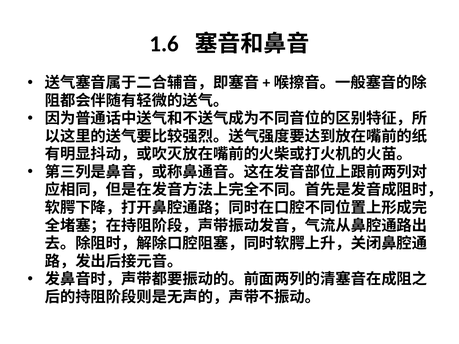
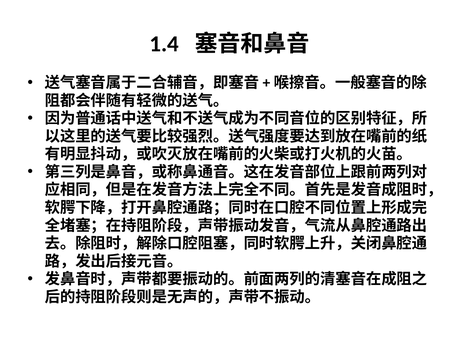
1.6: 1.6 -> 1.4 (164, 44)
